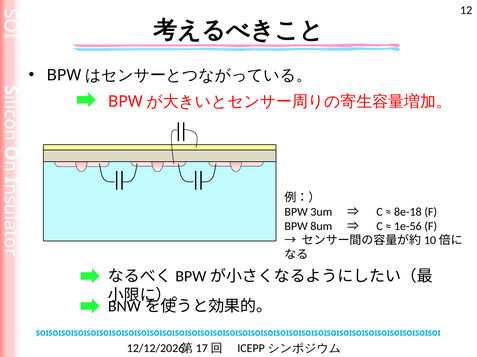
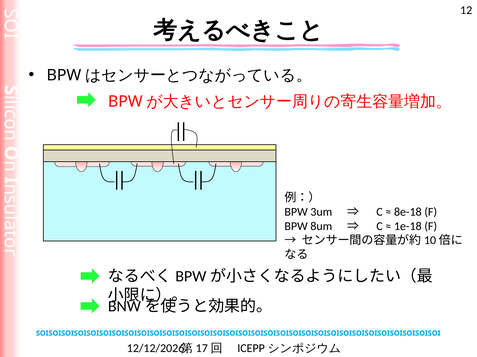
1e-56: 1e-56 -> 1e-18 (408, 227)
